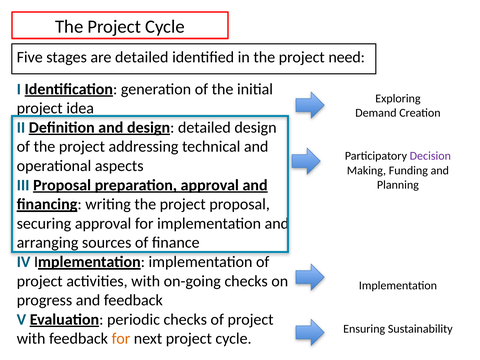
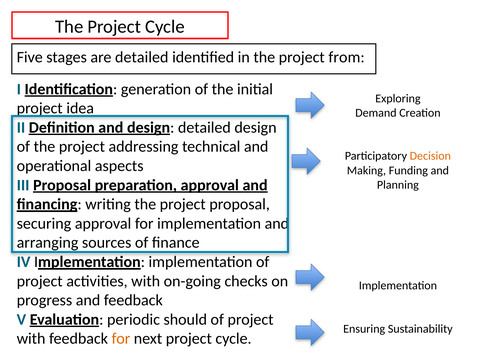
need: need -> from (347, 57)
Decision colour: purple -> orange (430, 156)
periodic checks: checks -> should (185, 319)
